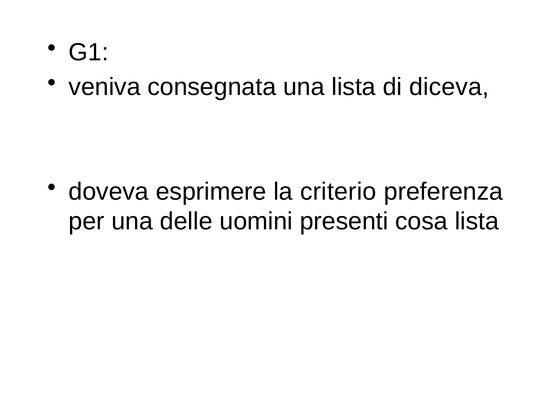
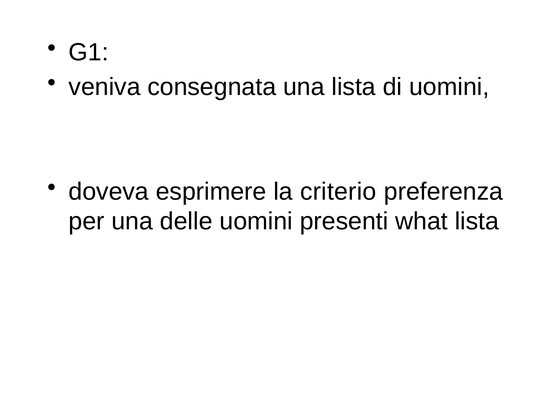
di diceva: diceva -> uomini (449, 87)
cosa: cosa -> what (421, 221)
